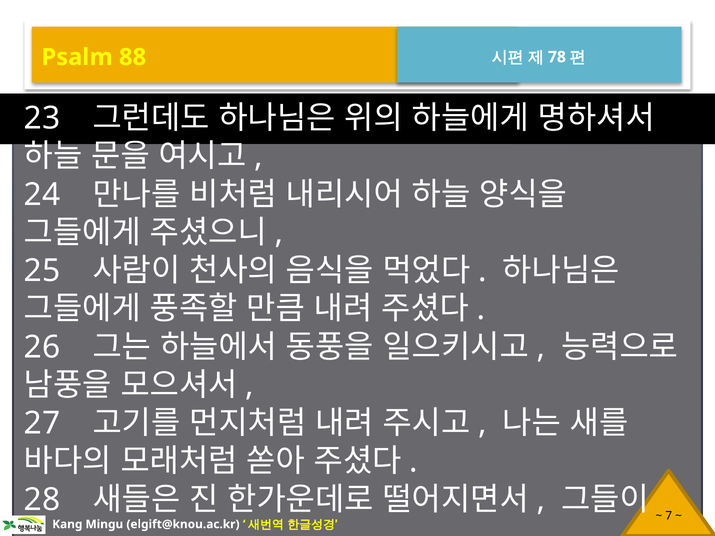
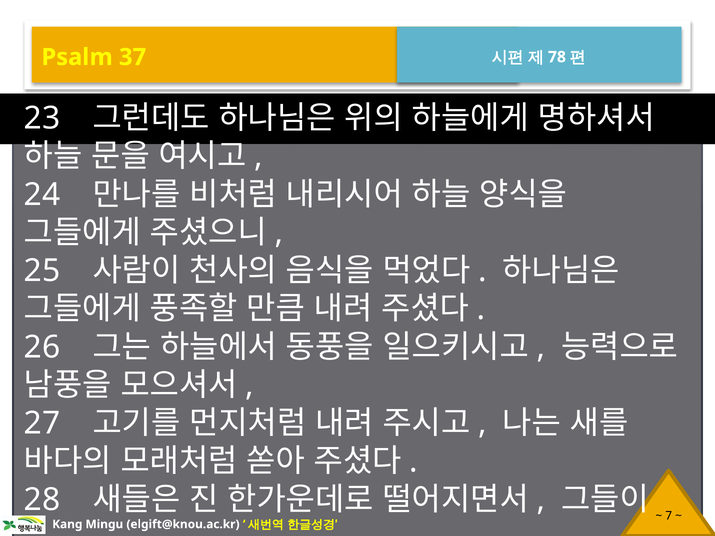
88: 88 -> 37 (133, 57)
